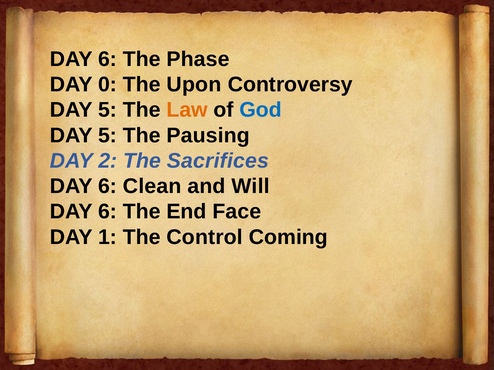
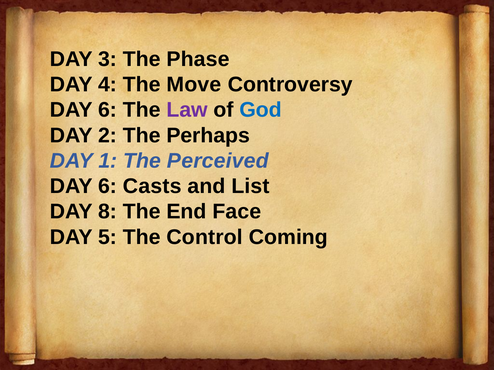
6: 6 -> 3 (107, 59)
0: 0 -> 4 (107, 85)
Upon: Upon -> Move (194, 85)
5: 5 -> 6 (107, 110)
Law colour: orange -> purple (187, 110)
5: 5 -> 2 (107, 136)
Pausing: Pausing -> Perhaps (208, 136)
2: 2 -> 1 (108, 161)
Sacrifices: Sacrifices -> Perceived (218, 161)
Clean: Clean -> Casts (152, 186)
Will: Will -> List (251, 186)
6: 6 -> 8 (107, 212)
1: 1 -> 5 (107, 237)
